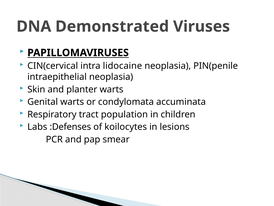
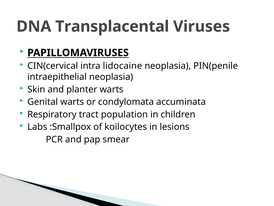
Demonstrated: Demonstrated -> Transplacental (112, 26)
:Defenses: :Defenses -> :Smallpox (70, 127)
